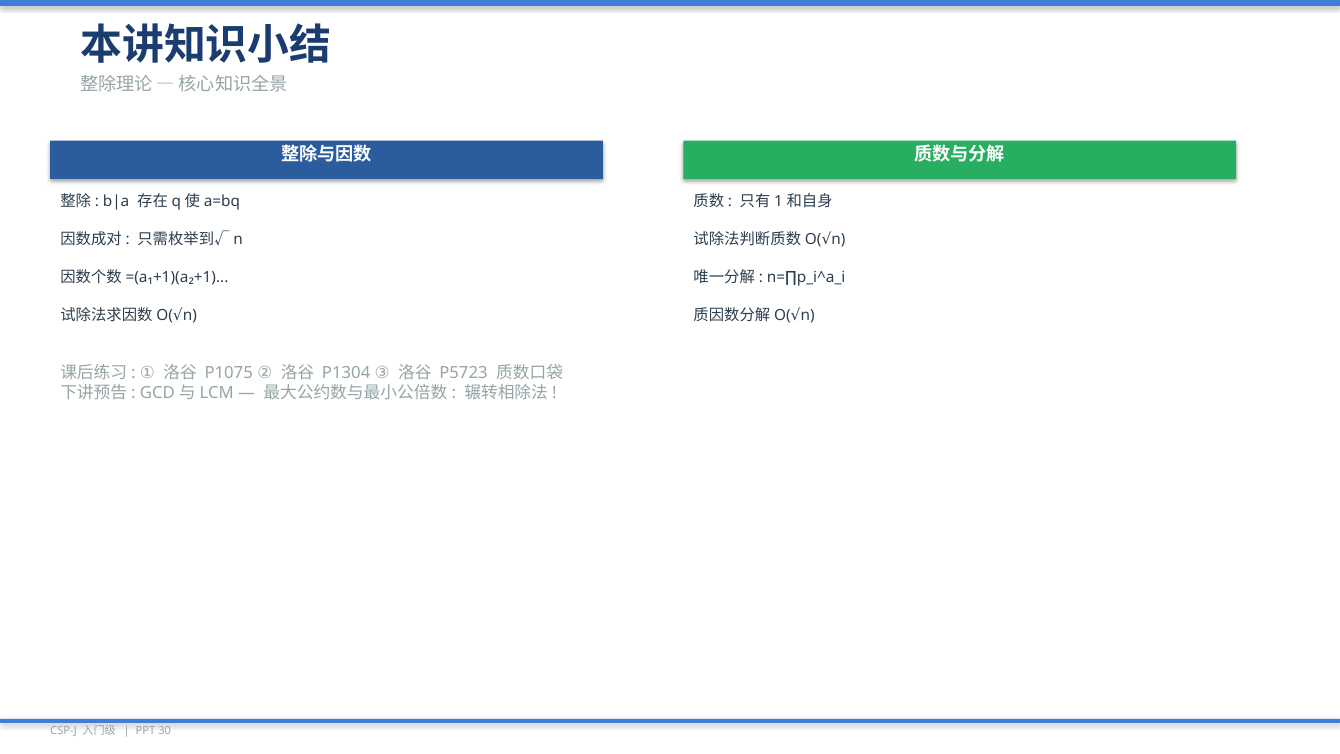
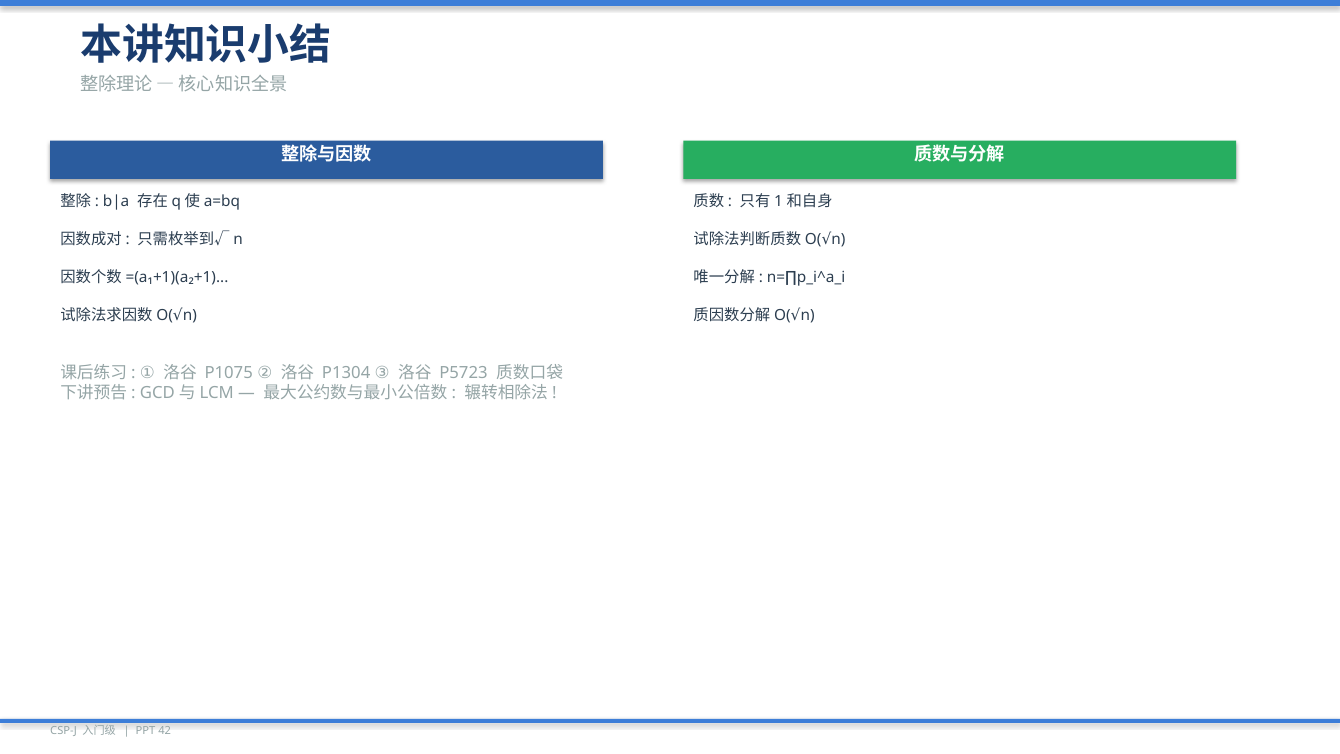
30: 30 -> 42 (165, 731)
